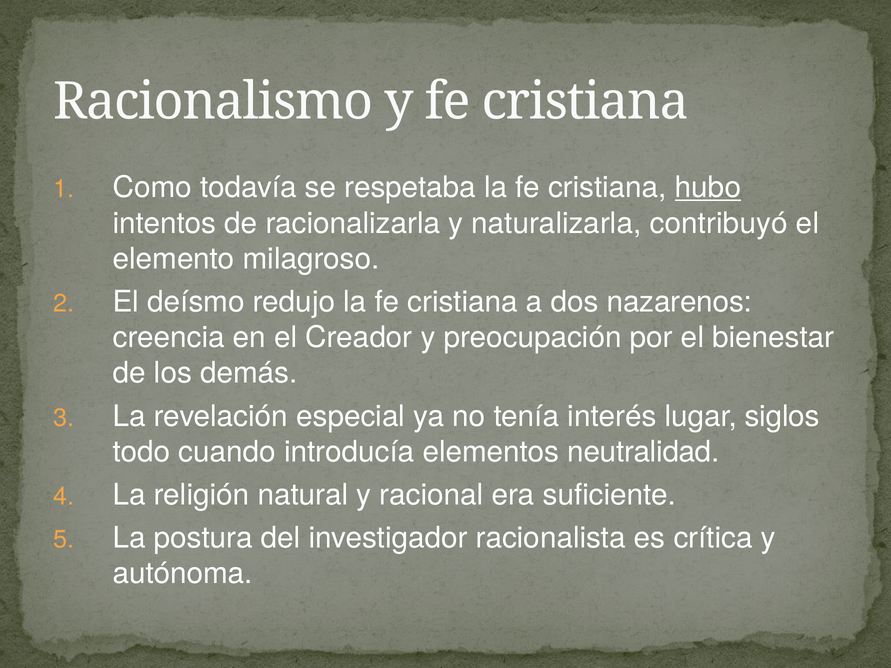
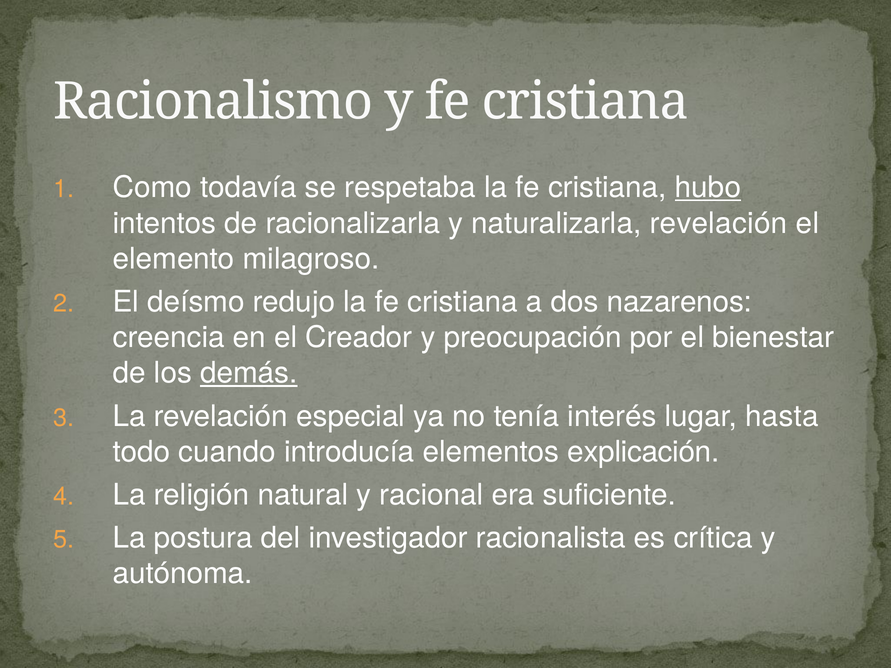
naturalizarla contribuyó: contribuyó -> revelación (719, 223)
demás underline: none -> present (249, 373)
siglos: siglos -> hasta (782, 416)
neutralidad: neutralidad -> explicación (643, 452)
